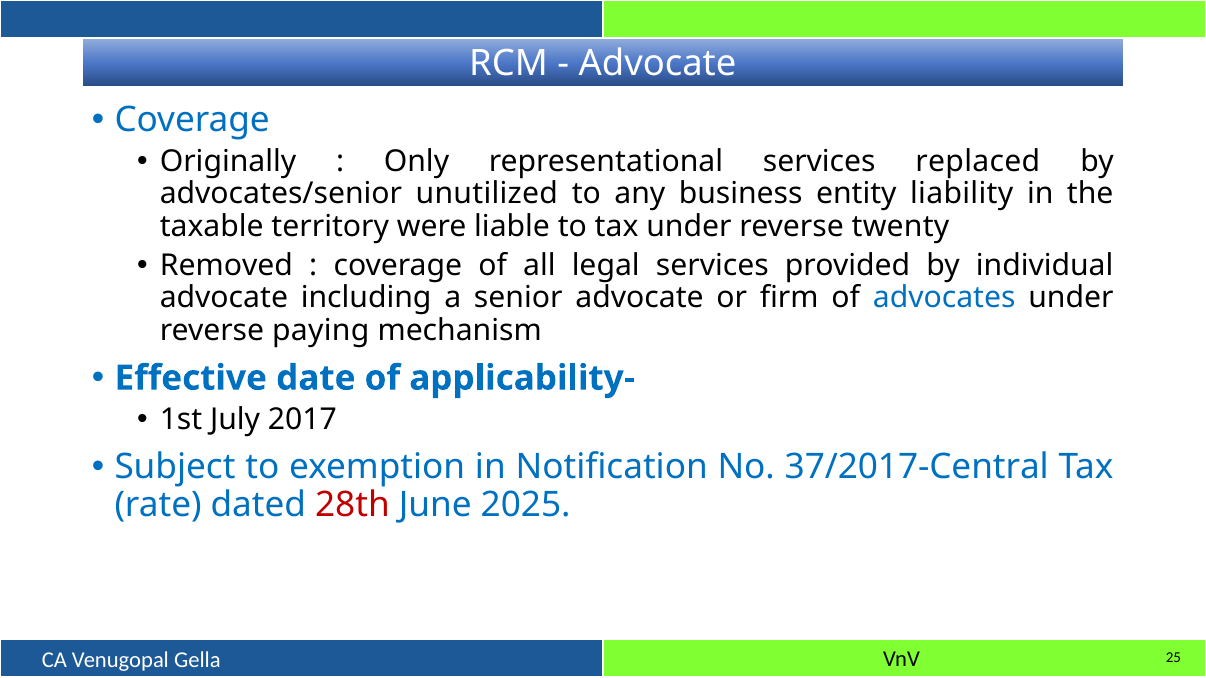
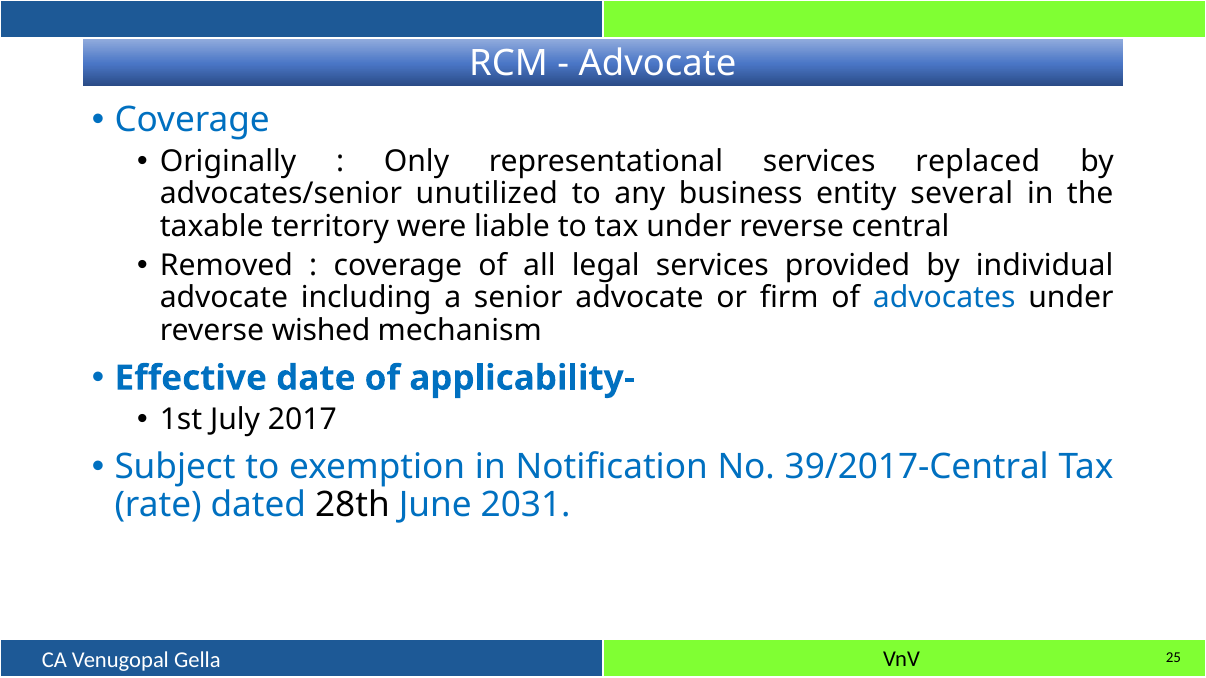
liability: liability -> several (962, 194)
twenty: twenty -> central (901, 227)
paying: paying -> wished (321, 331)
37/2017-Central: 37/2017-Central -> 39/2017-Central (917, 468)
28th colour: red -> black (352, 506)
2025: 2025 -> 2031 (526, 506)
